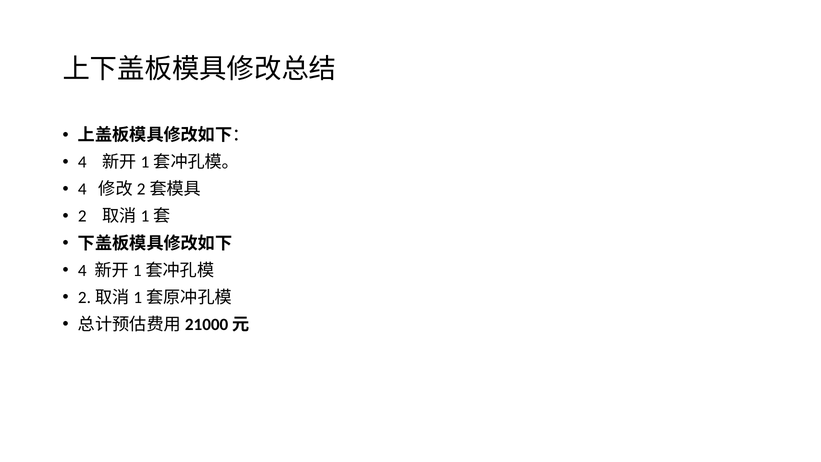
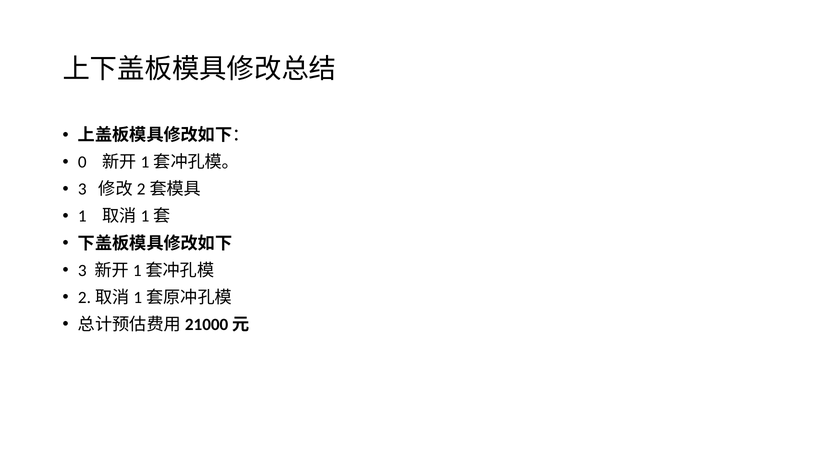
4: 4 -> 0 (82, 162)
4: 4 -> 3 (82, 189)
2: 2 -> 1 (82, 216)
4: 4 -> 3 (82, 270)
